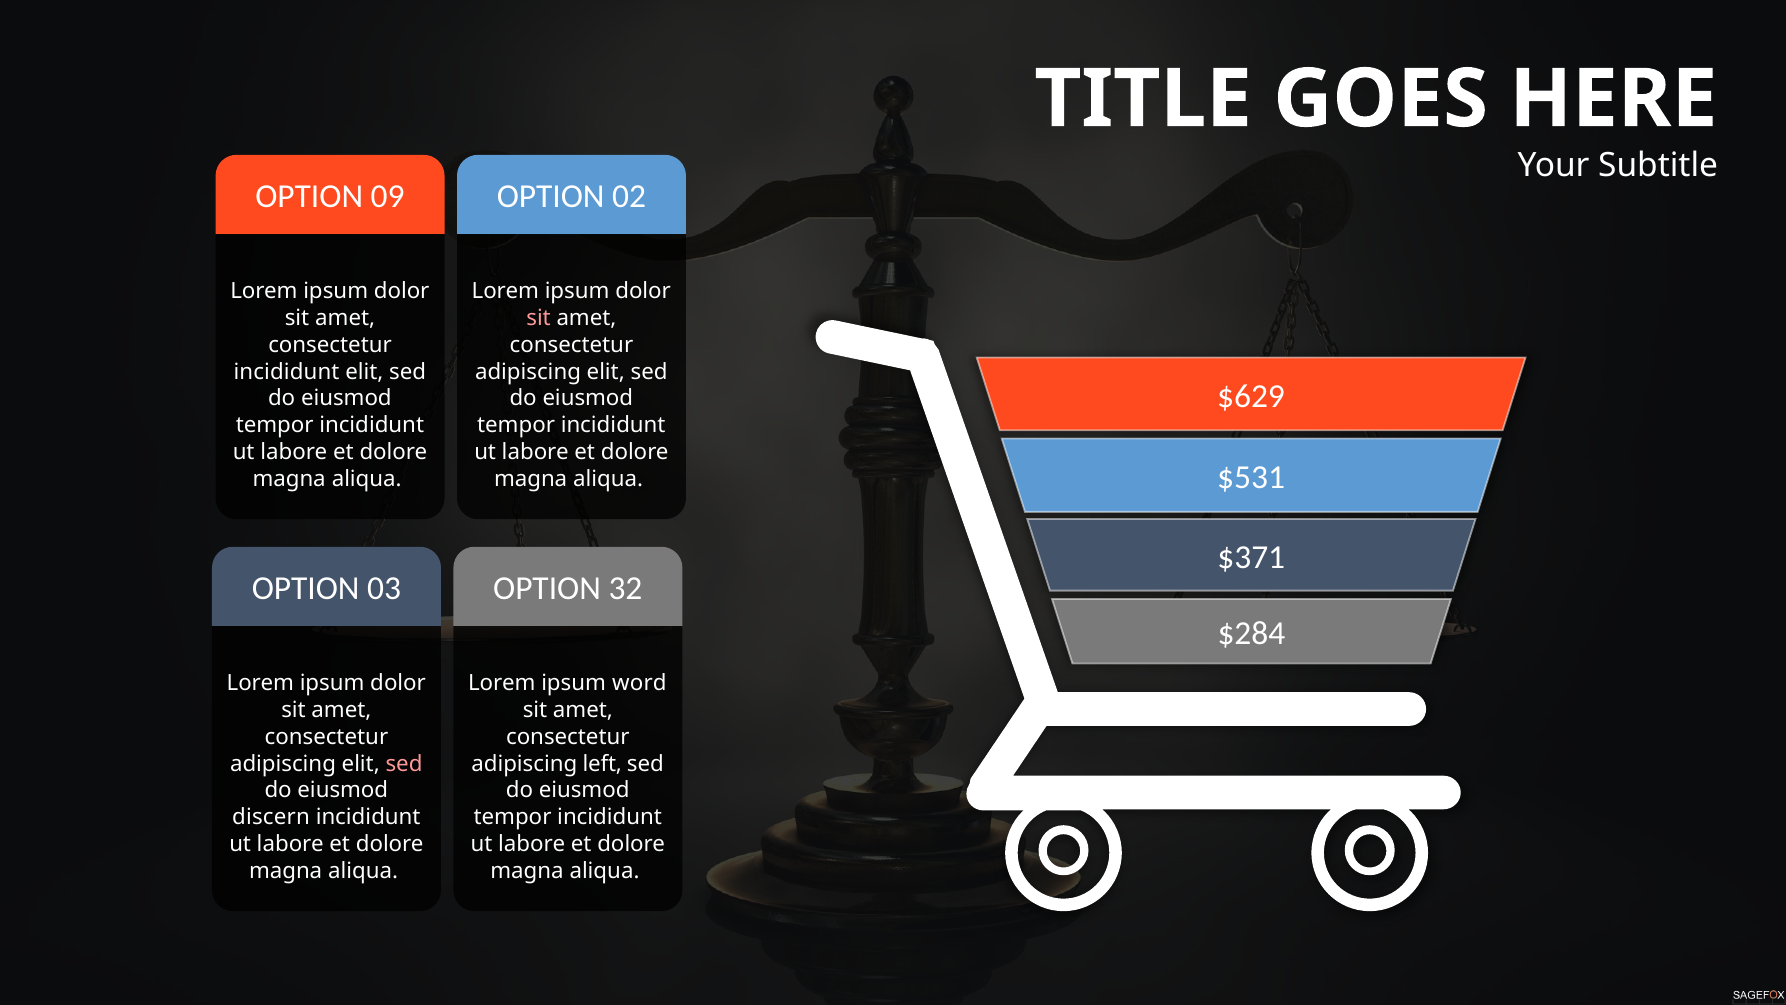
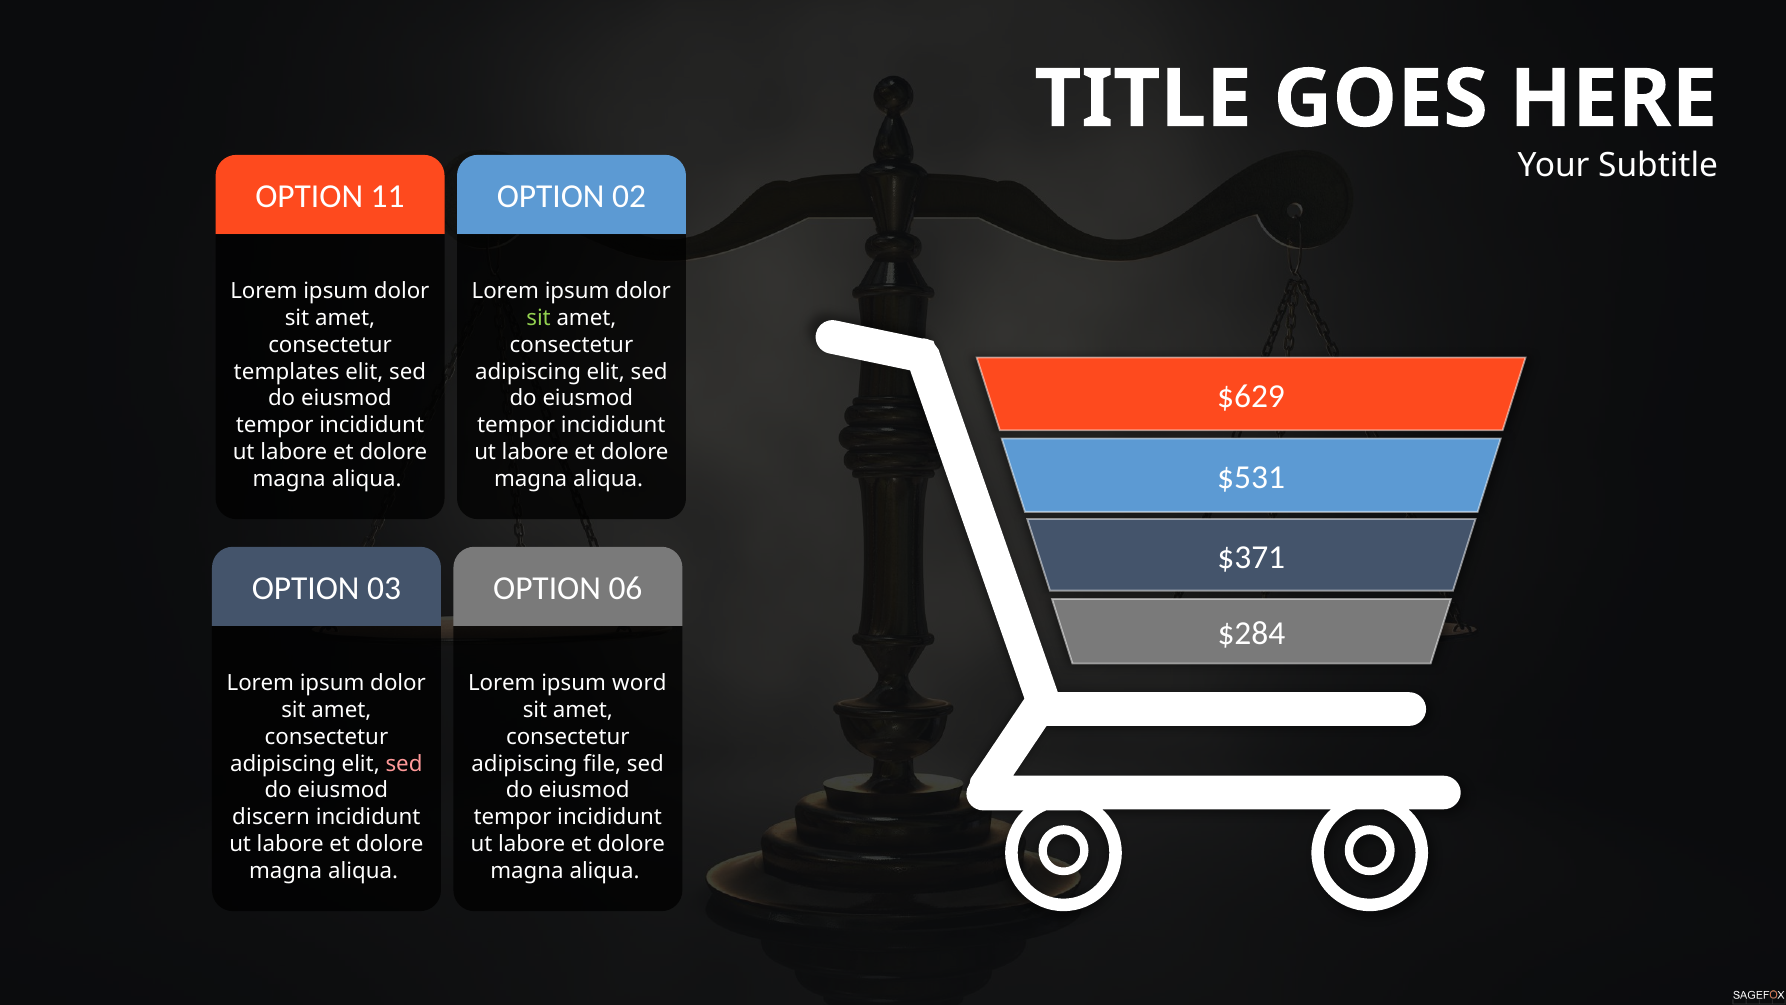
09: 09 -> 11 (388, 197)
sit colour: pink -> light green (539, 318)
incididunt: incididunt -> templates (287, 372)
32: 32 -> 06 (625, 588)
left: left -> file (602, 763)
